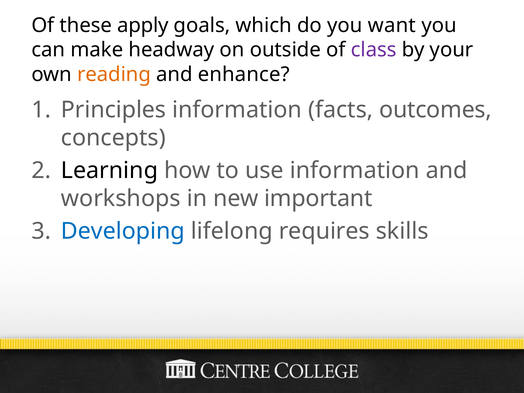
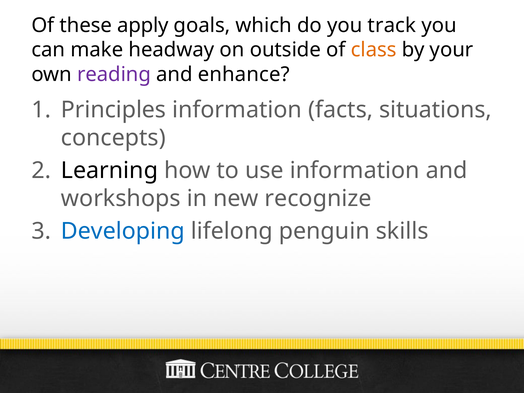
want: want -> track (392, 25)
class colour: purple -> orange (374, 50)
reading colour: orange -> purple (114, 74)
outcomes: outcomes -> situations (435, 110)
important: important -> recognize (318, 198)
requires: requires -> penguin (324, 231)
